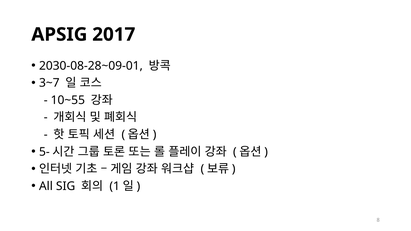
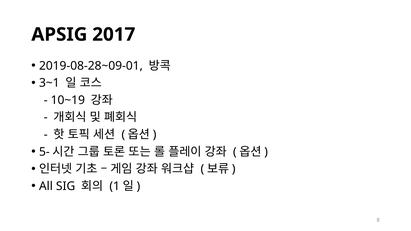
2030-08-28~09-01: 2030-08-28~09-01 -> 2019-08-28~09-01 (91, 66)
3~7: 3~7 -> 3~1 (49, 83)
10~55: 10~55 -> 10~19 (68, 100)
